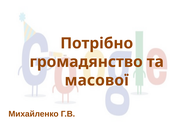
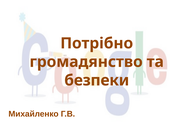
масової: масової -> безпеки (97, 81)
